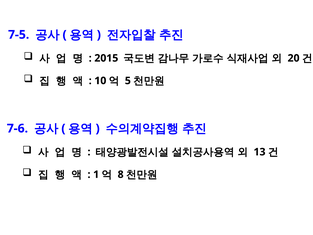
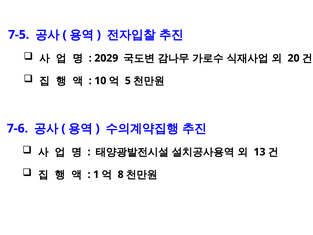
2015: 2015 -> 2029 (106, 58)
